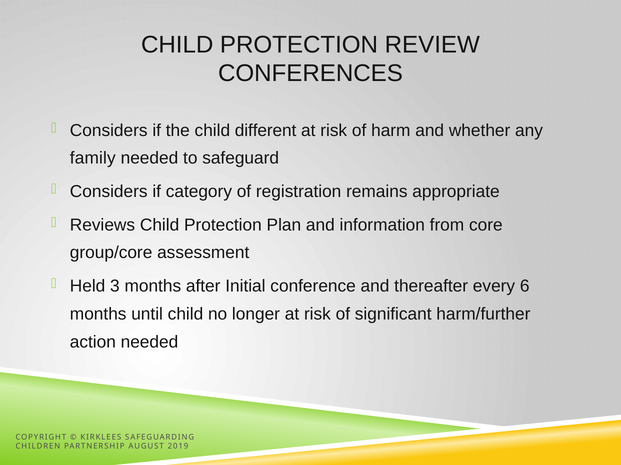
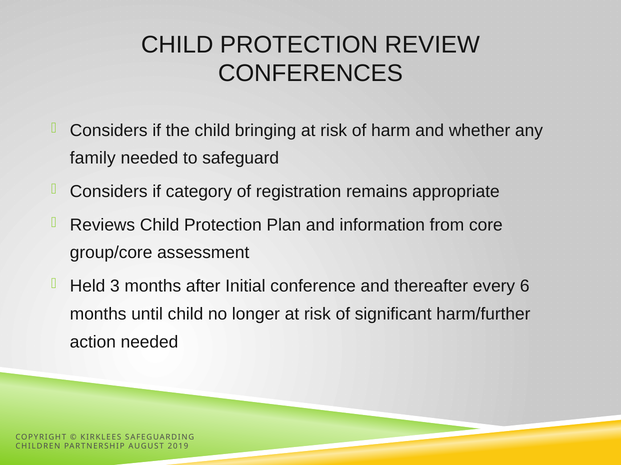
different: different -> bringing (266, 131)
